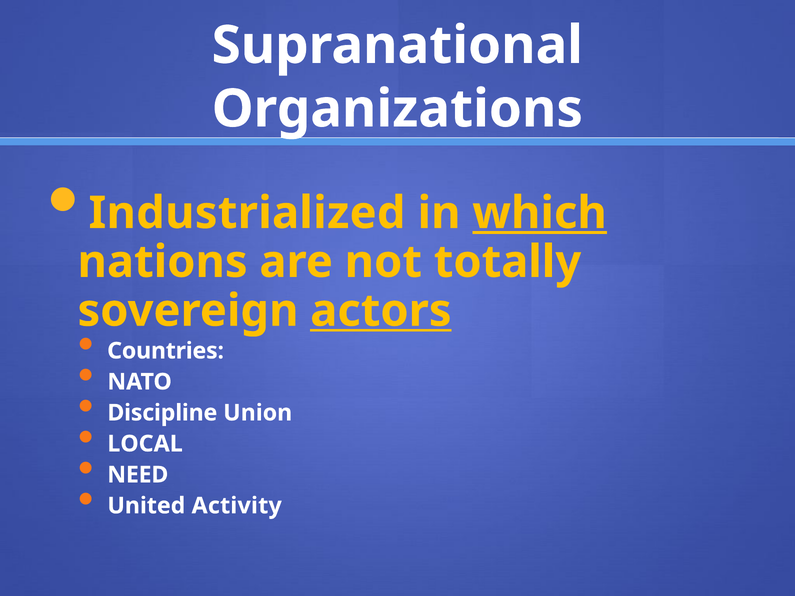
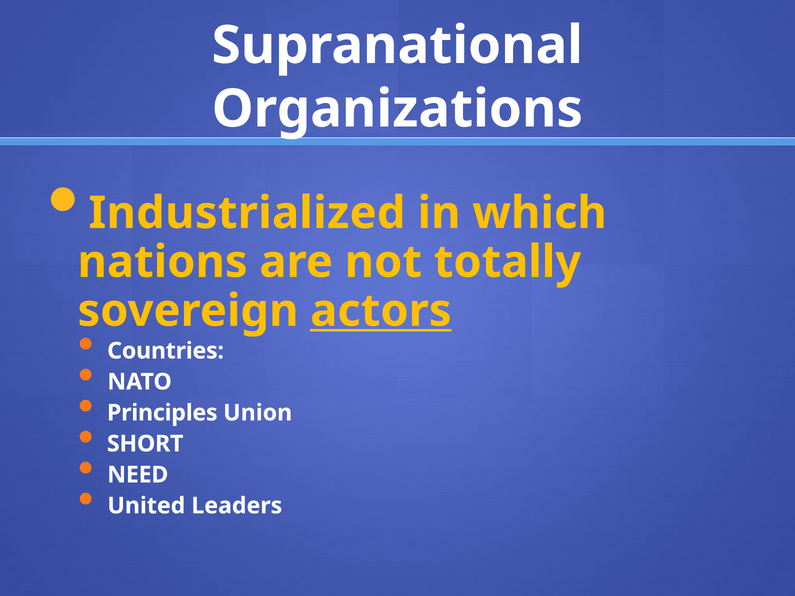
which underline: present -> none (540, 213)
Discipline: Discipline -> Principles (162, 413)
LOCAL: LOCAL -> SHORT (145, 444)
Activity: Activity -> Leaders (237, 506)
